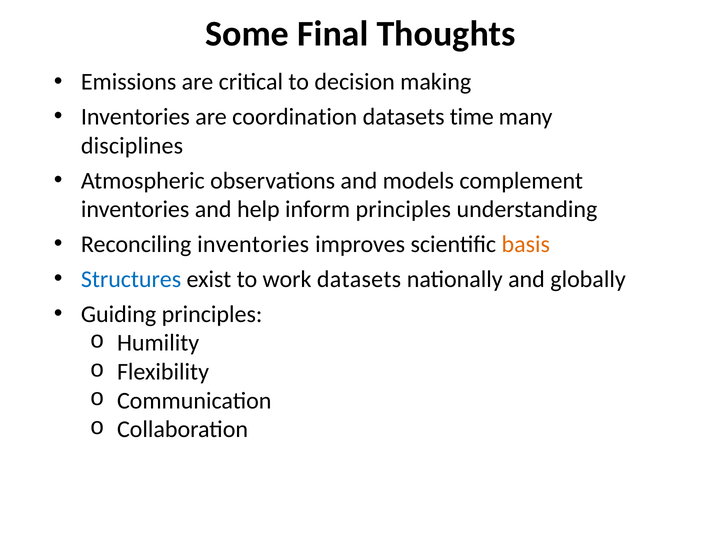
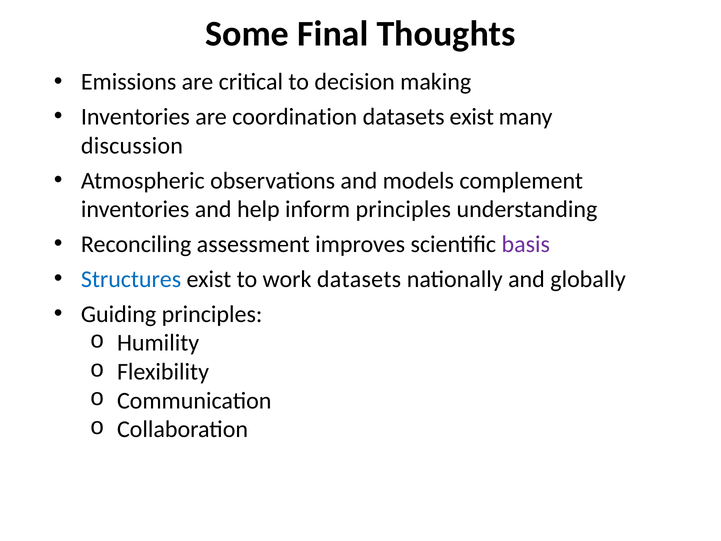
datasets time: time -> exist (472, 117)
disciplines: disciplines -> discussion (132, 146)
Reconciling inventories: inventories -> assessment (253, 244)
basis colour: orange -> purple (526, 244)
